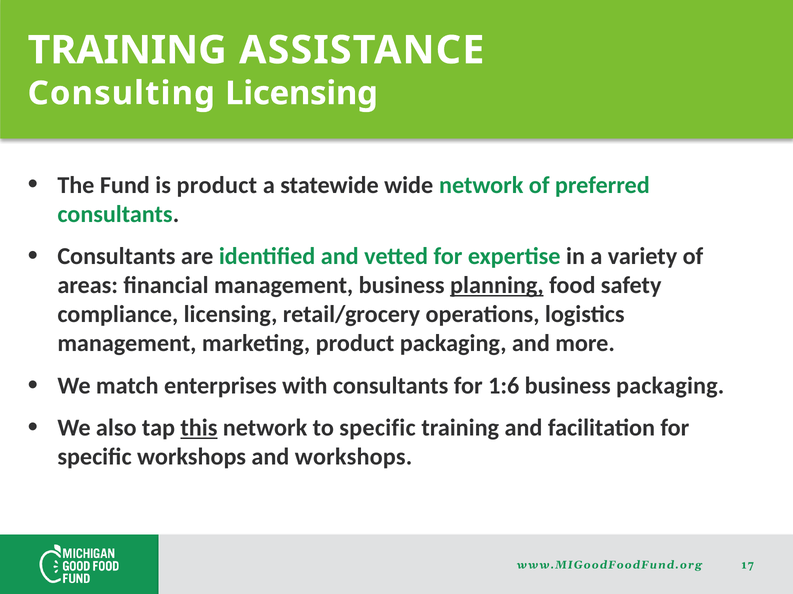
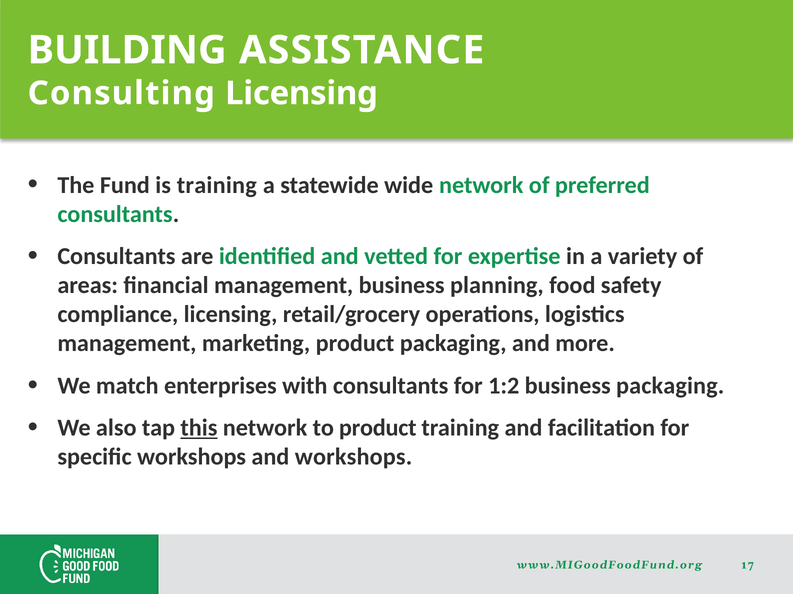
TRAINING: TRAINING -> BUILDING (127, 50)
is product: product -> training (217, 185)
planning underline: present -> none (497, 286)
1:6: 1:6 -> 1:2 (504, 386)
to specific: specific -> product (378, 428)
